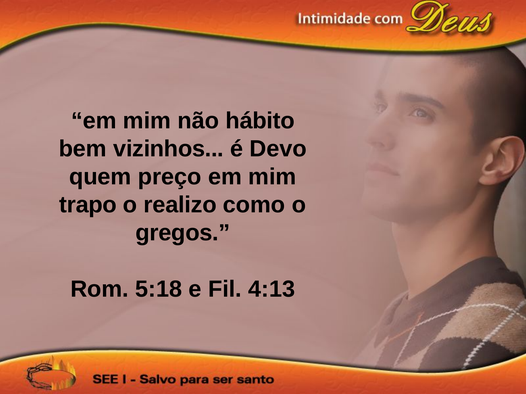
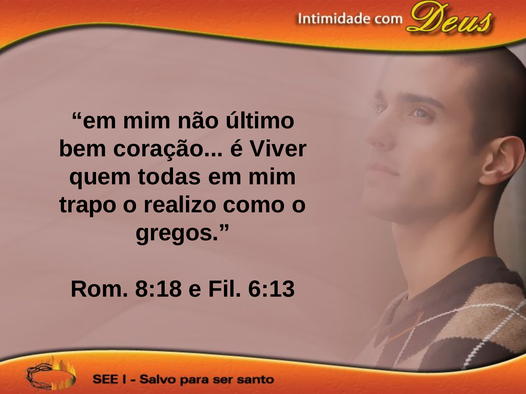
hábito: hábito -> último (260, 121)
vizinhos: vizinhos -> coração (168, 149)
Devo: Devo -> Viver (278, 149)
preço: preço -> todas (170, 177)
5:18: 5:18 -> 8:18 (159, 289)
4:13: 4:13 -> 6:13 (272, 289)
